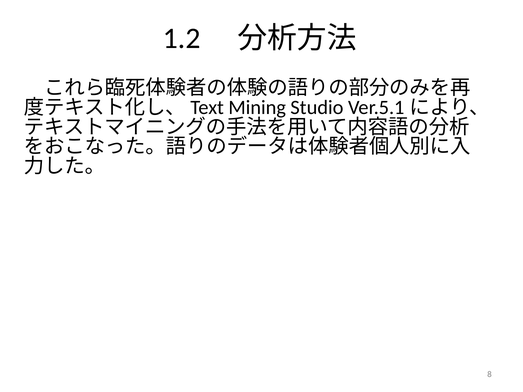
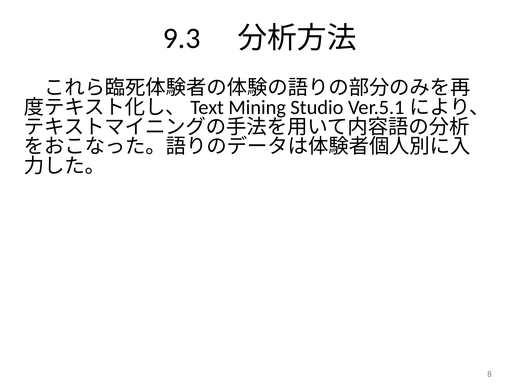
1.2: 1.2 -> 9.3 (182, 38)
